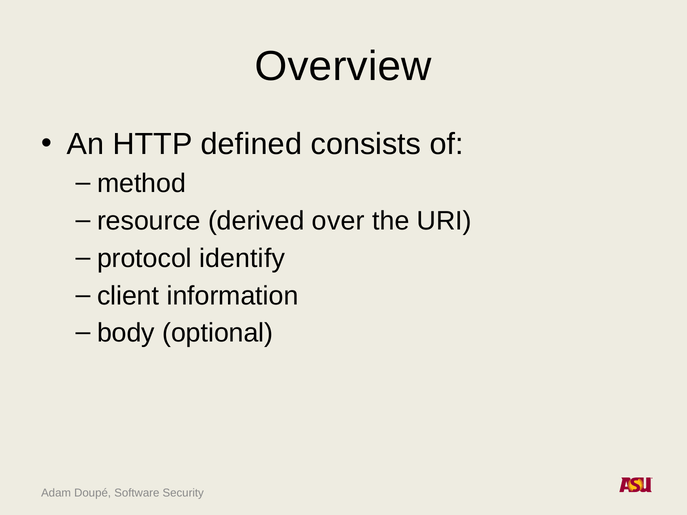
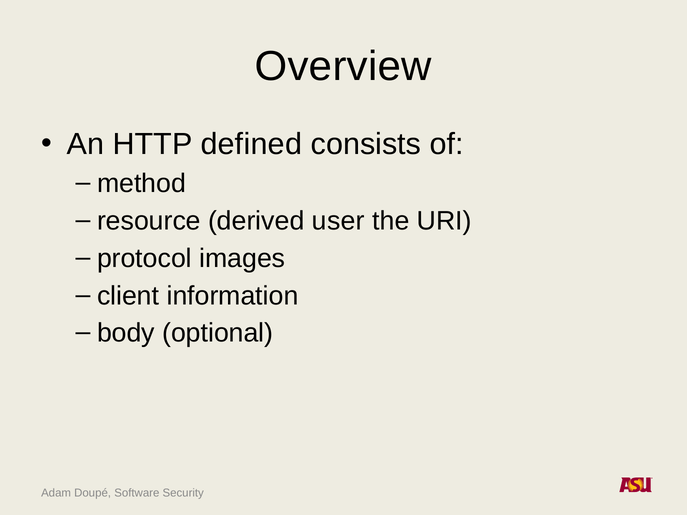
over: over -> user (338, 221)
identify: identify -> images (242, 258)
